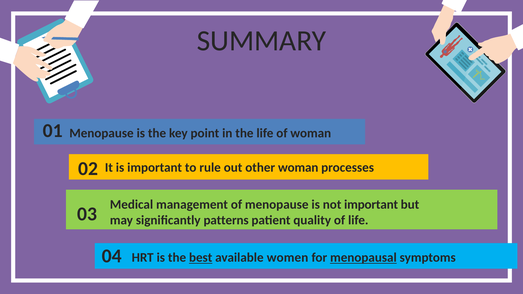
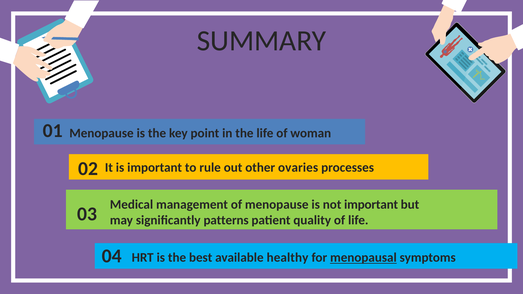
other woman: woman -> ovaries (298, 168)
best underline: present -> none (201, 258)
women: women -> healthy (288, 258)
